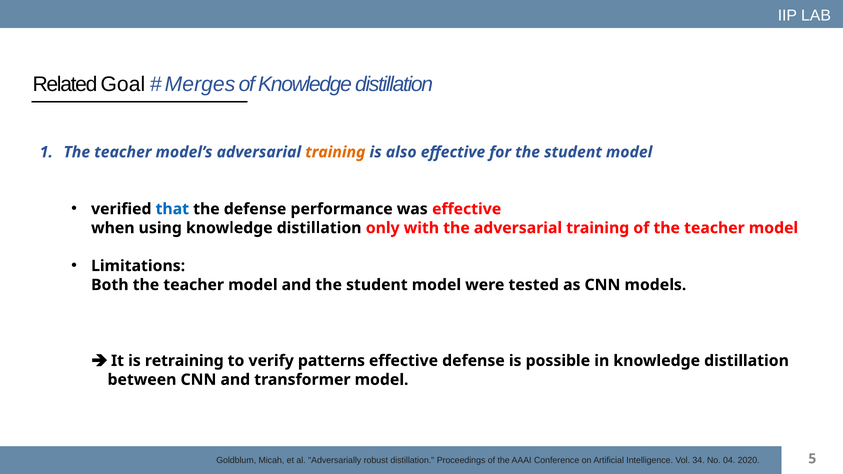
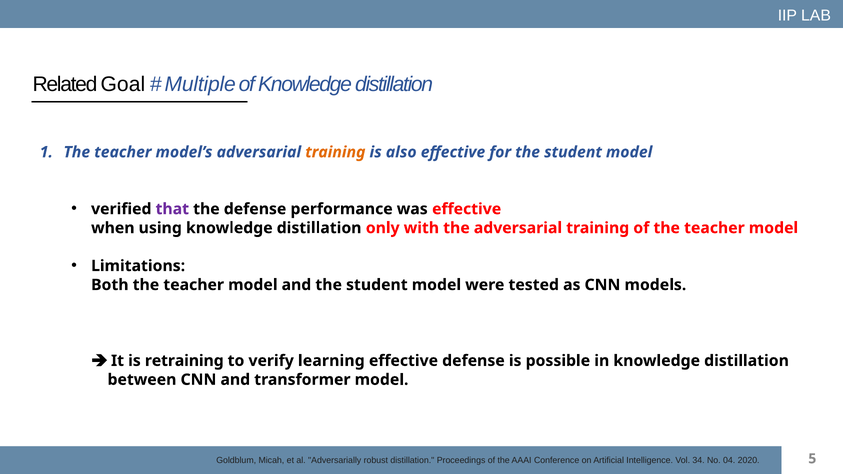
Merges: Merges -> Multiple (200, 85)
that colour: blue -> purple (172, 209)
patterns: patterns -> learning (331, 361)
